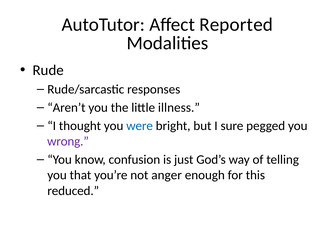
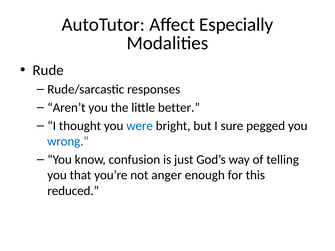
Reported: Reported -> Especially (236, 25)
illness: illness -> better (179, 108)
wrong colour: purple -> blue (68, 142)
